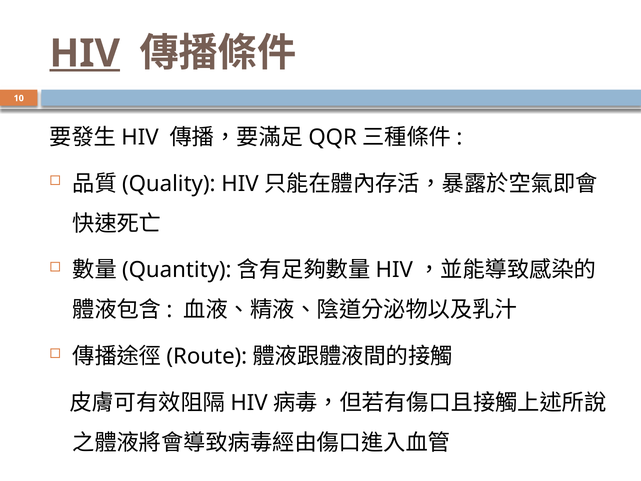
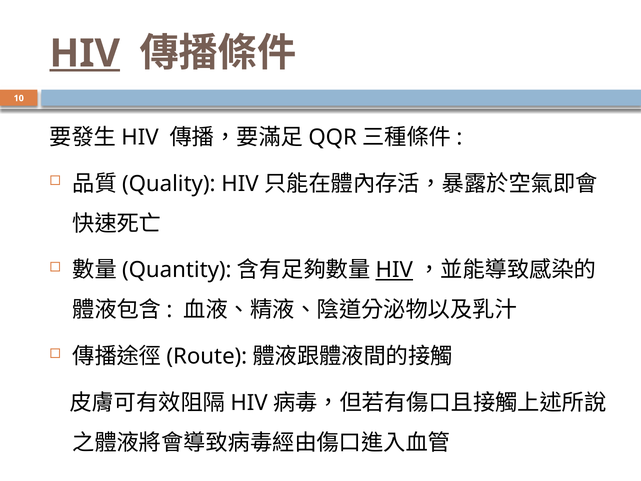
HIV underline: none -> present (394, 270)
